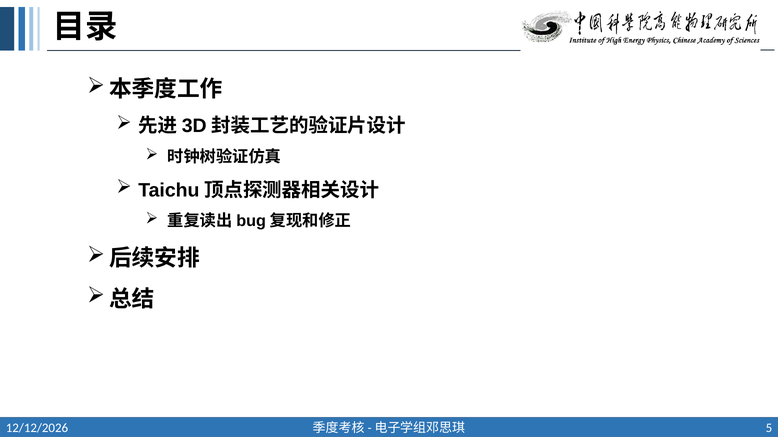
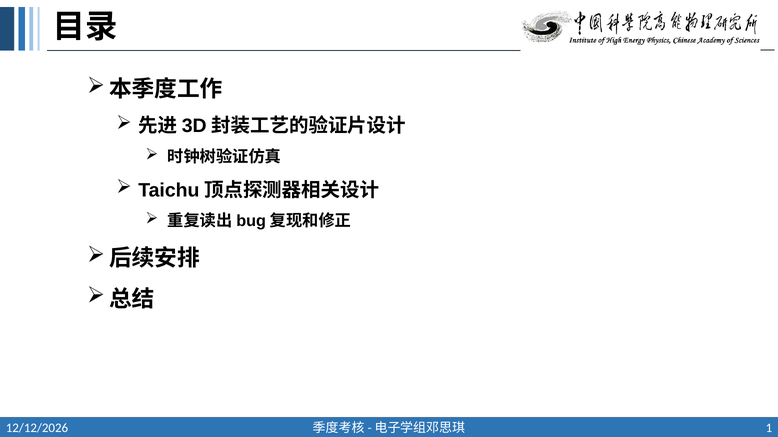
5: 5 -> 1 (769, 429)
